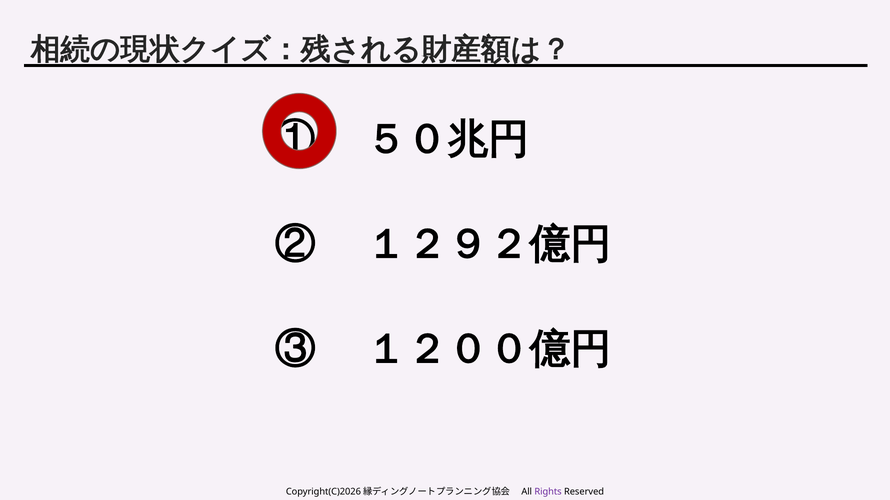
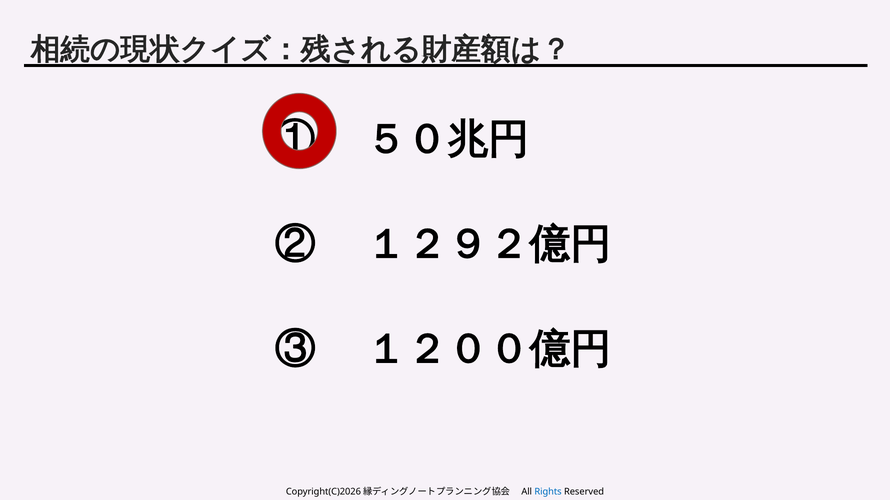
Rights colour: purple -> blue (548, 492)
